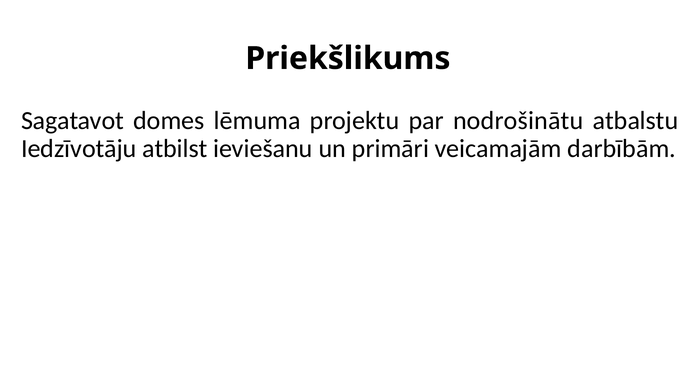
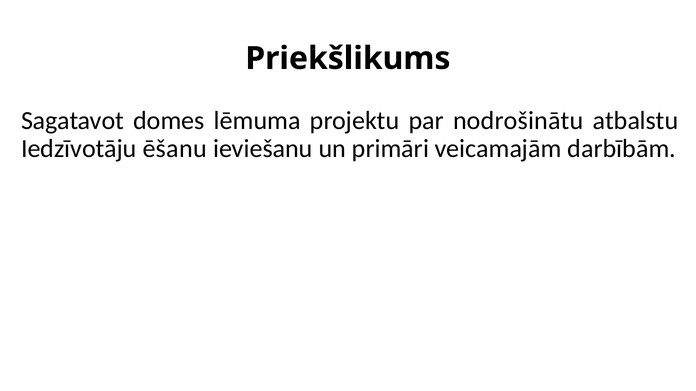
atbilst: atbilst -> ēšanu (175, 149)
